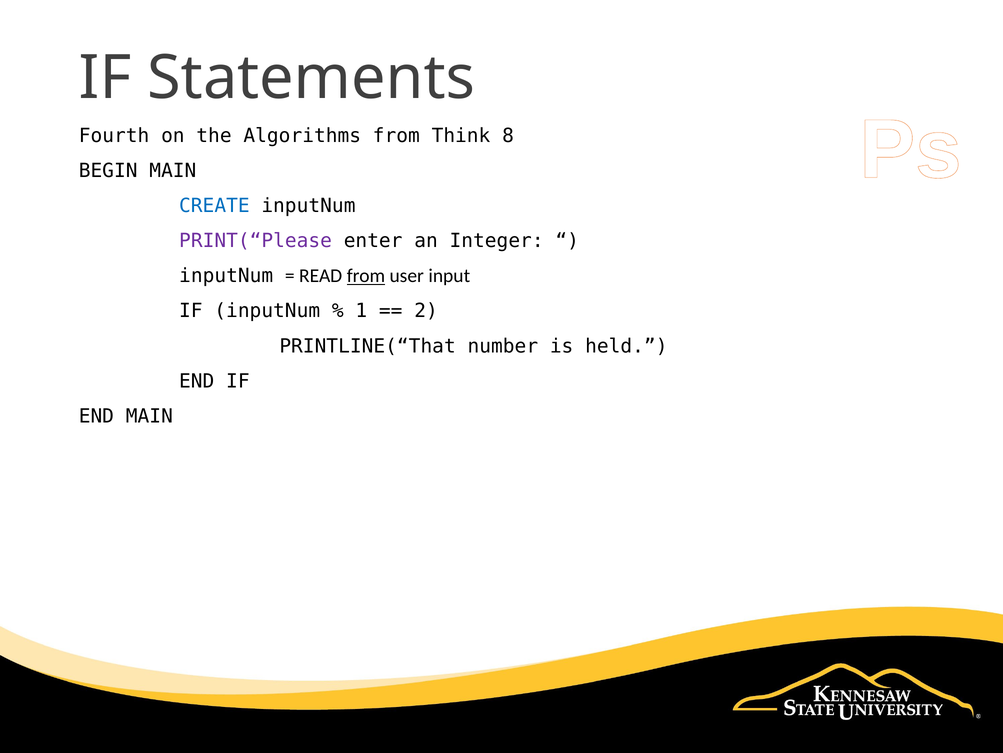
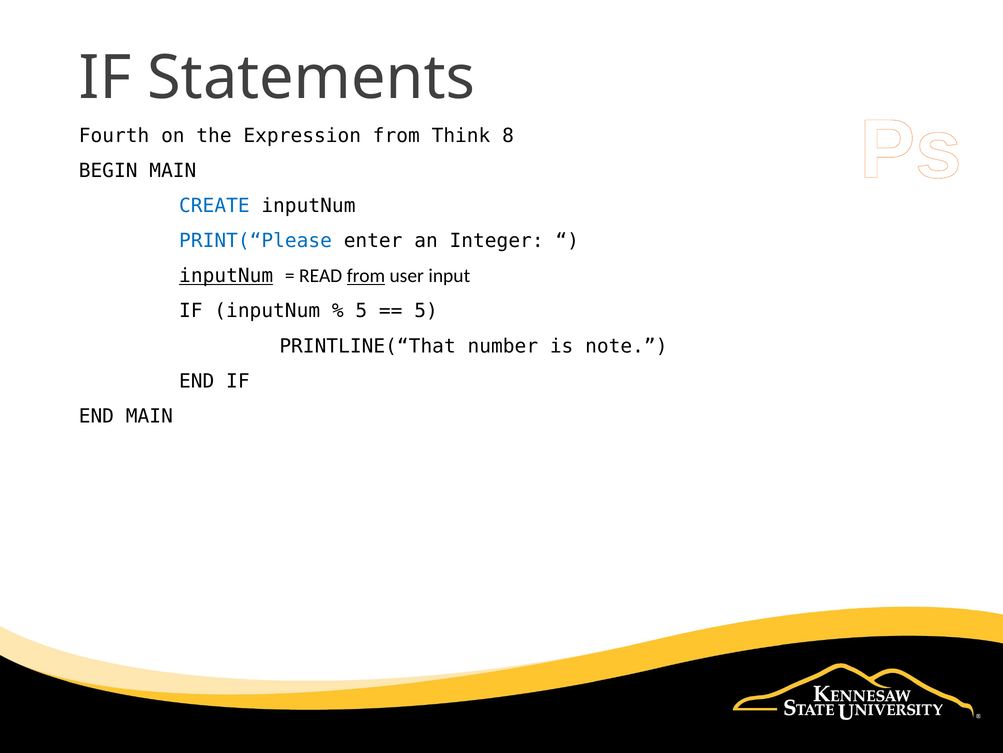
Algorithms: Algorithms -> Expression (302, 136)
PRINT(“Please colour: purple -> blue (256, 241)
inputNum underline: none -> present (226, 276)
1: 1 -> 5 (361, 311)
2: 2 -> 5 (426, 311)
held: held -> note (626, 346)
